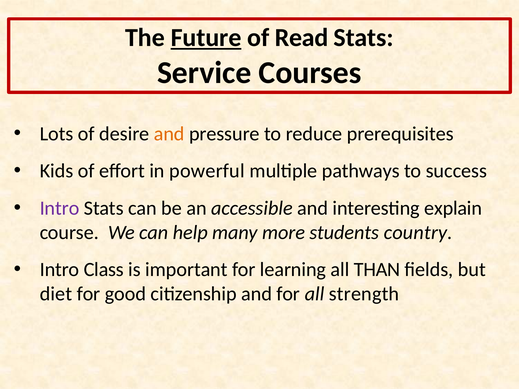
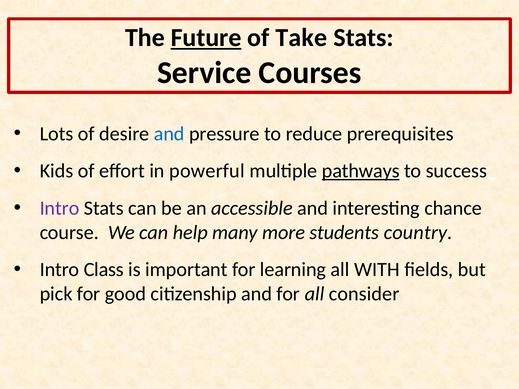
Read: Read -> Take (301, 38)
and colour: orange -> blue (169, 134)
pathways underline: none -> present (361, 171)
explain: explain -> chance (453, 208)
THAN: THAN -> WITH (377, 270)
diet: diet -> pick (56, 294)
strength: strength -> consider (364, 294)
